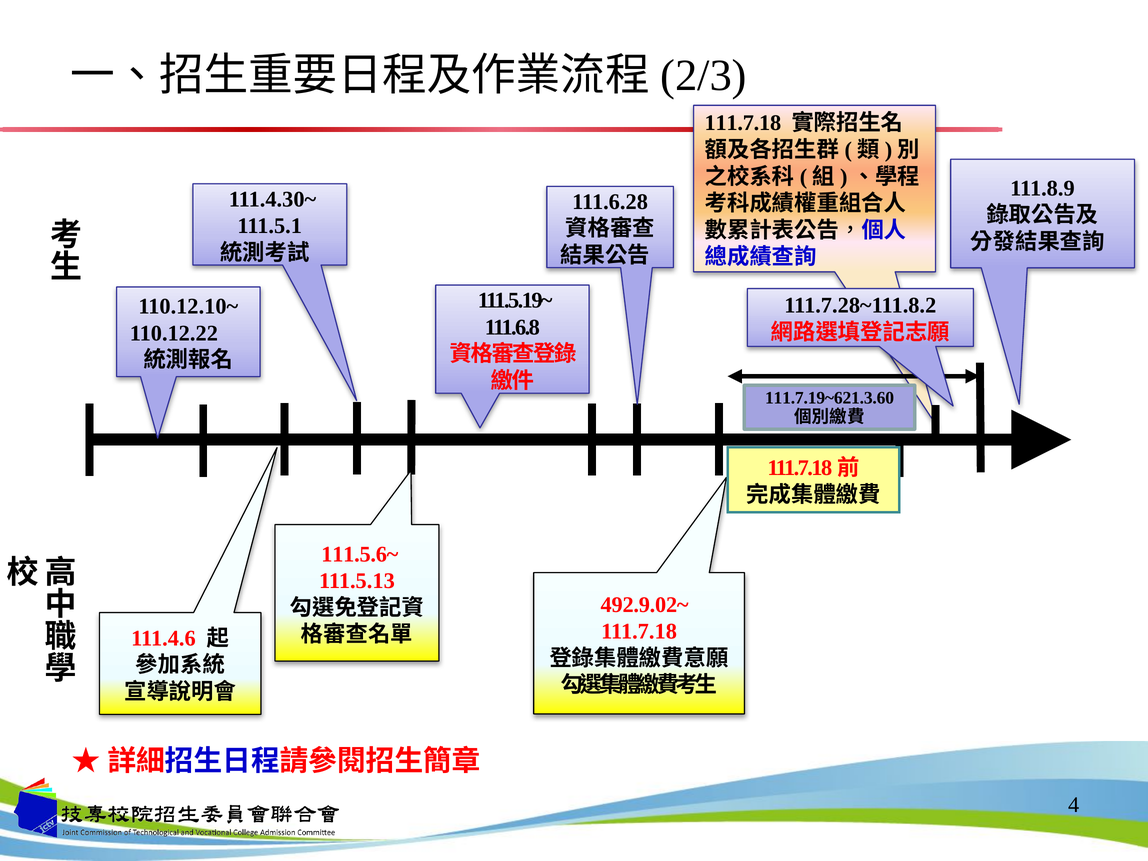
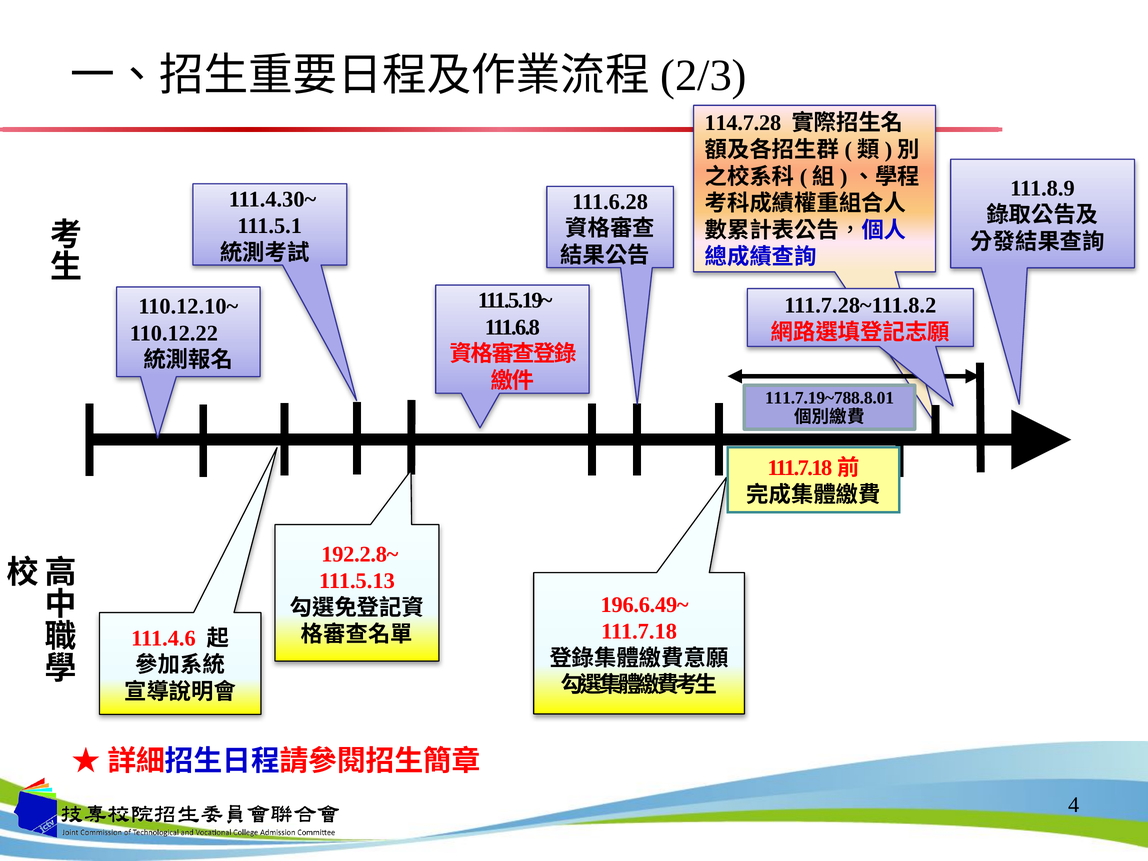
111.7.18: 111.7.18 -> 114.7.28 (743, 123)
111.7.19~621.3.60: 111.7.19~621.3.60 -> 111.7.19~788.8.01 (830, 398)
111.5.6~: 111.5.6~ -> 192.2.8~ (360, 554)
492.9.02~: 492.9.02~ -> 196.6.49~ (645, 605)
